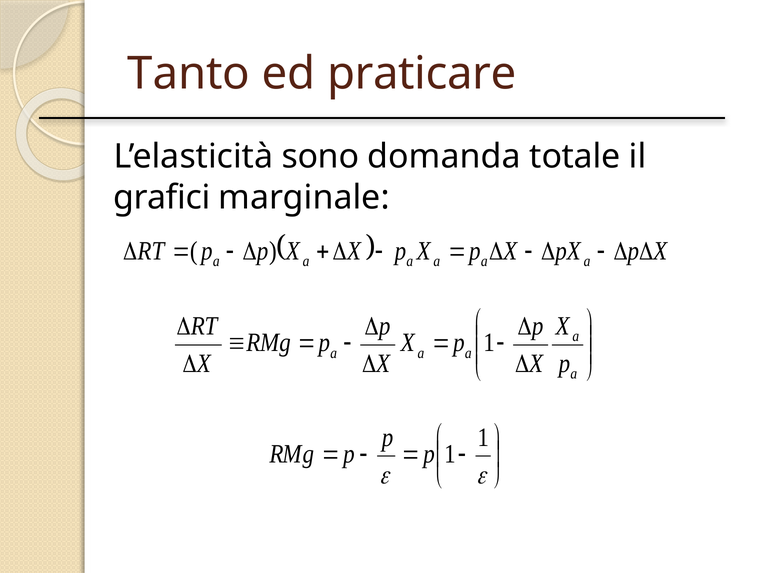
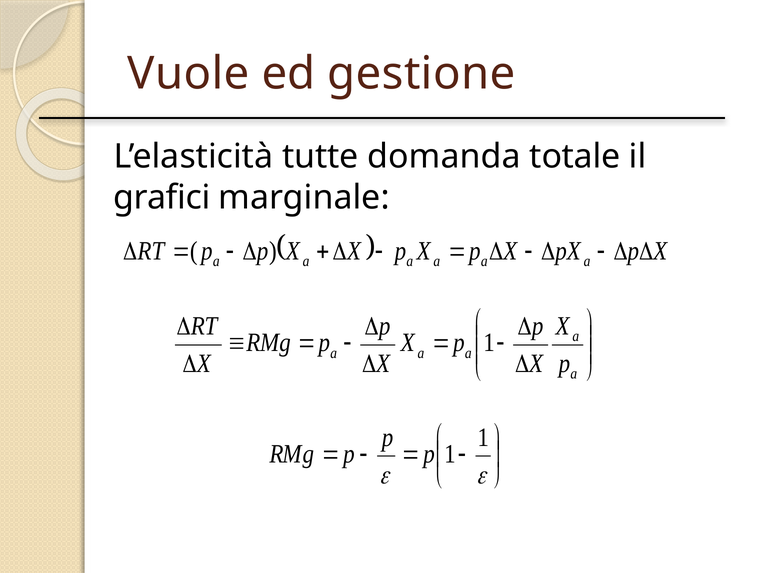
Tanto: Tanto -> Vuole (189, 74)
praticare: praticare -> gestione (421, 74)
sono: sono -> tutte (320, 157)
